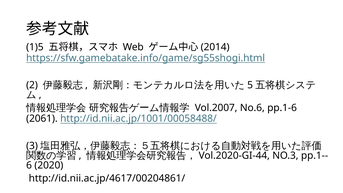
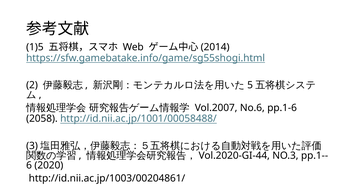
2061: 2061 -> 2058 (42, 119)
http://id.nii.ac.jp/4617/00204861/: http://id.nii.ac.jp/4617/00204861/ -> http://id.nii.ac.jp/1003/00204861/ (107, 178)
